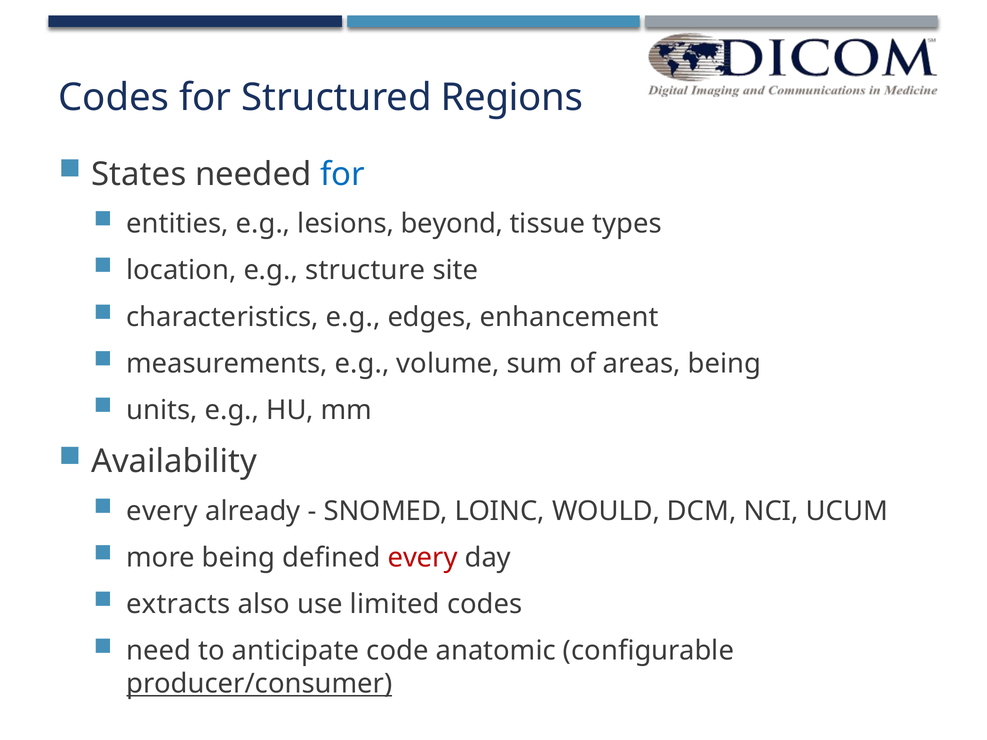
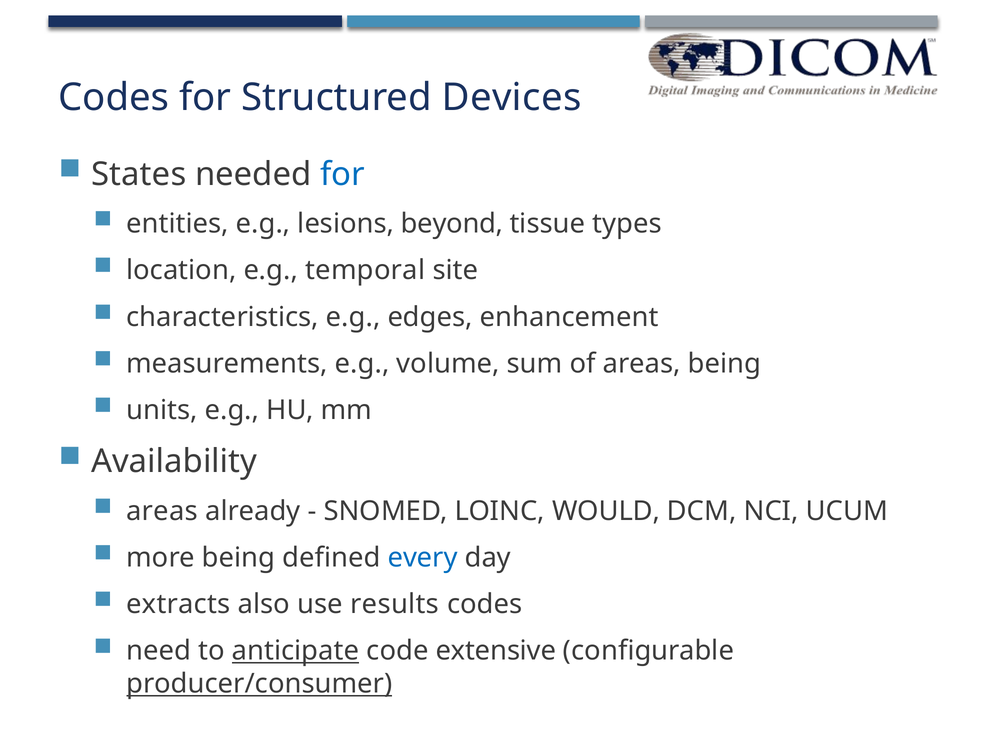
Regions: Regions -> Devices (512, 98)
structure: structure -> temporal (365, 270)
every: every -> areas (162, 511)
every colour: red -> blue (423, 558)
limited: limited -> results (395, 605)
anticipate underline: none -> present (296, 651)
anatomic: anatomic -> extensive (496, 651)
